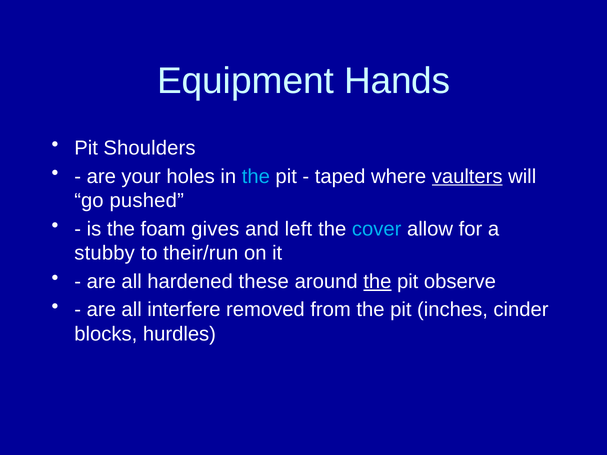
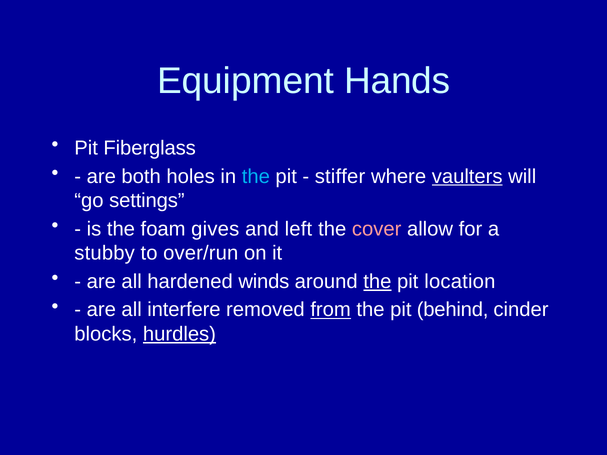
Shoulders: Shoulders -> Fiberglass (150, 148)
your: your -> both (141, 176)
taped: taped -> stiffer (340, 176)
pushed: pushed -> settings (147, 201)
cover colour: light blue -> pink (377, 229)
their/run: their/run -> over/run (201, 253)
these: these -> winds (264, 282)
observe: observe -> location (460, 282)
from underline: none -> present (331, 310)
inches: inches -> behind (453, 310)
hurdles underline: none -> present (179, 334)
